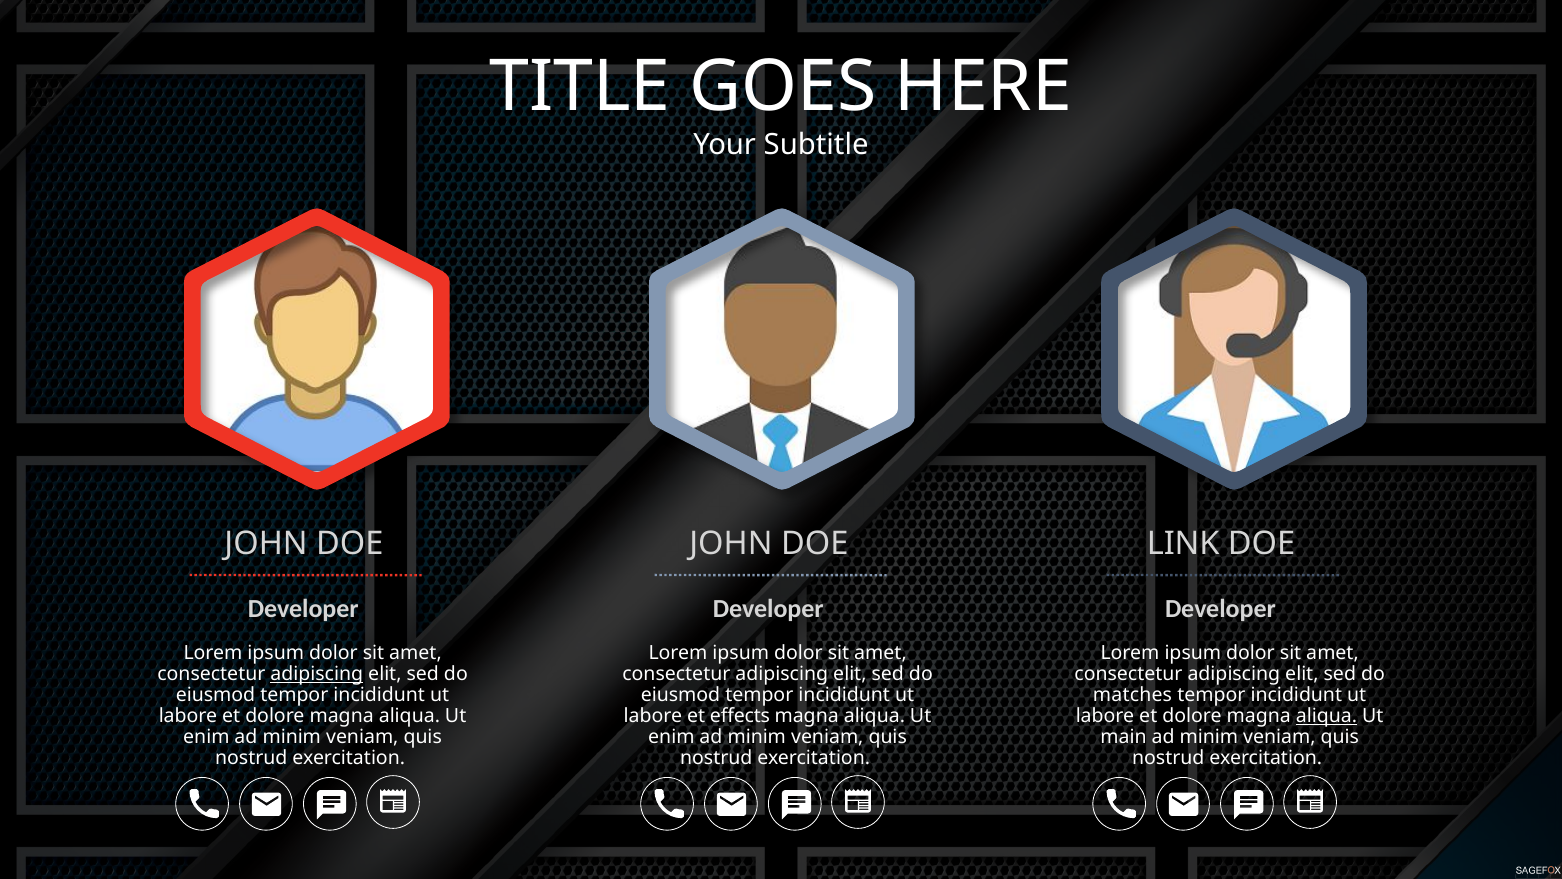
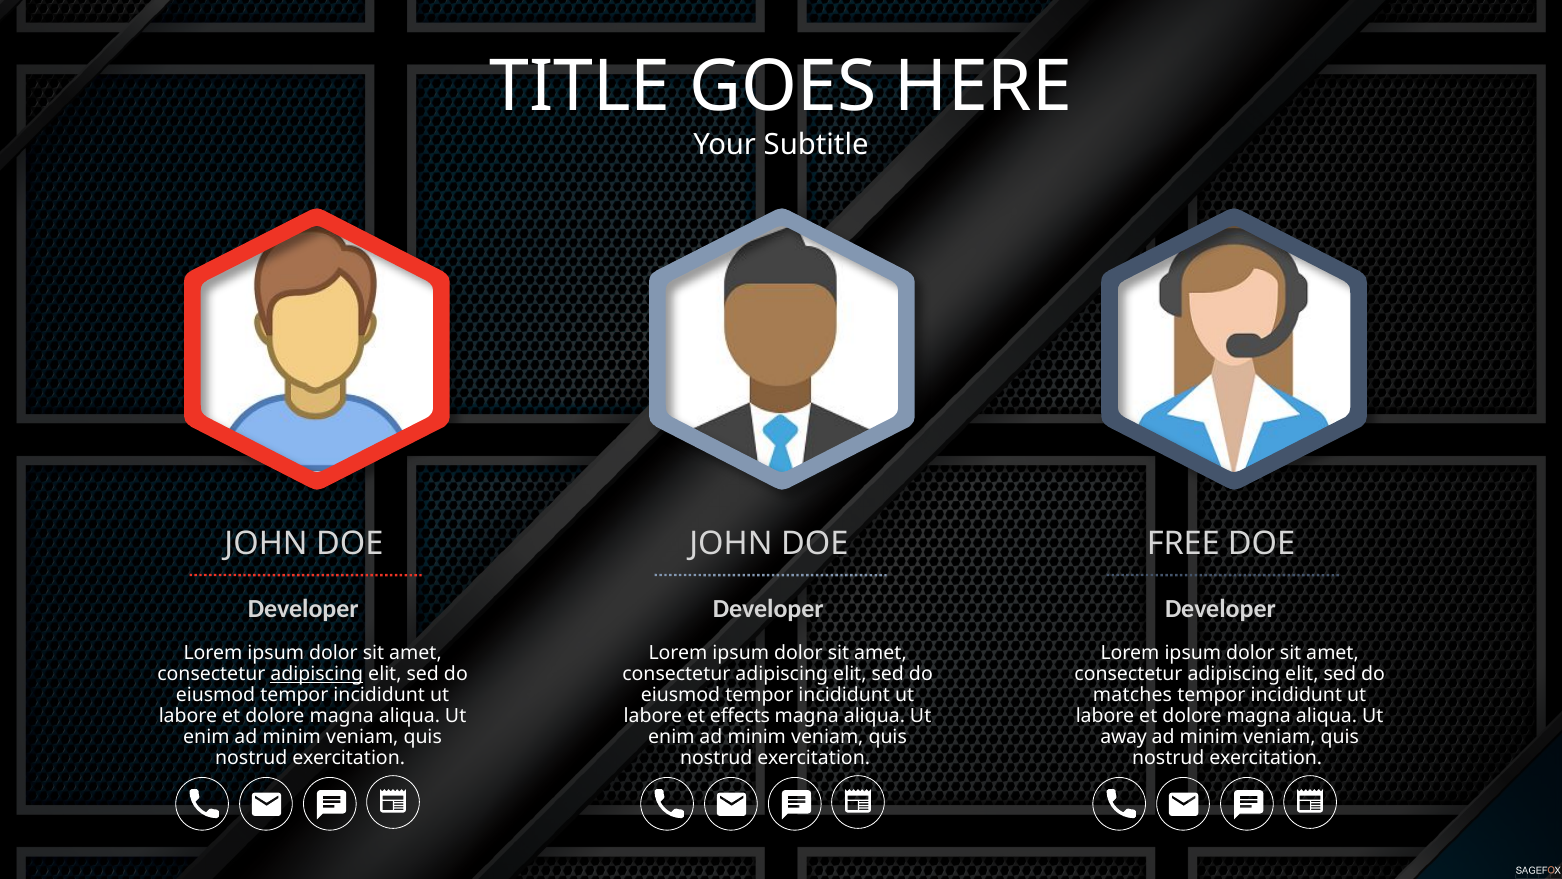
LINK: LINK -> FREE (1183, 543)
aliqua underline: present -> none (1327, 716)
main: main -> away (1124, 737)
